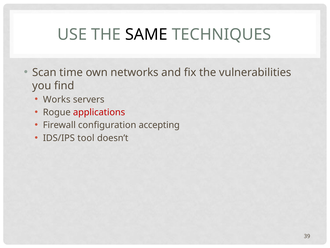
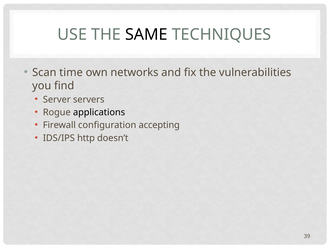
Works: Works -> Server (57, 99)
applications colour: red -> black (99, 112)
tool: tool -> http (86, 138)
